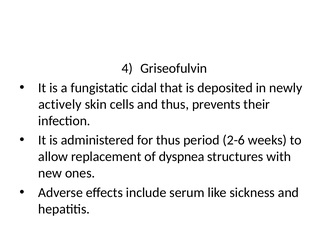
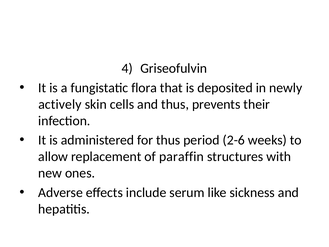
cidal: cidal -> flora (144, 88)
dyspnea: dyspnea -> paraffin (181, 157)
